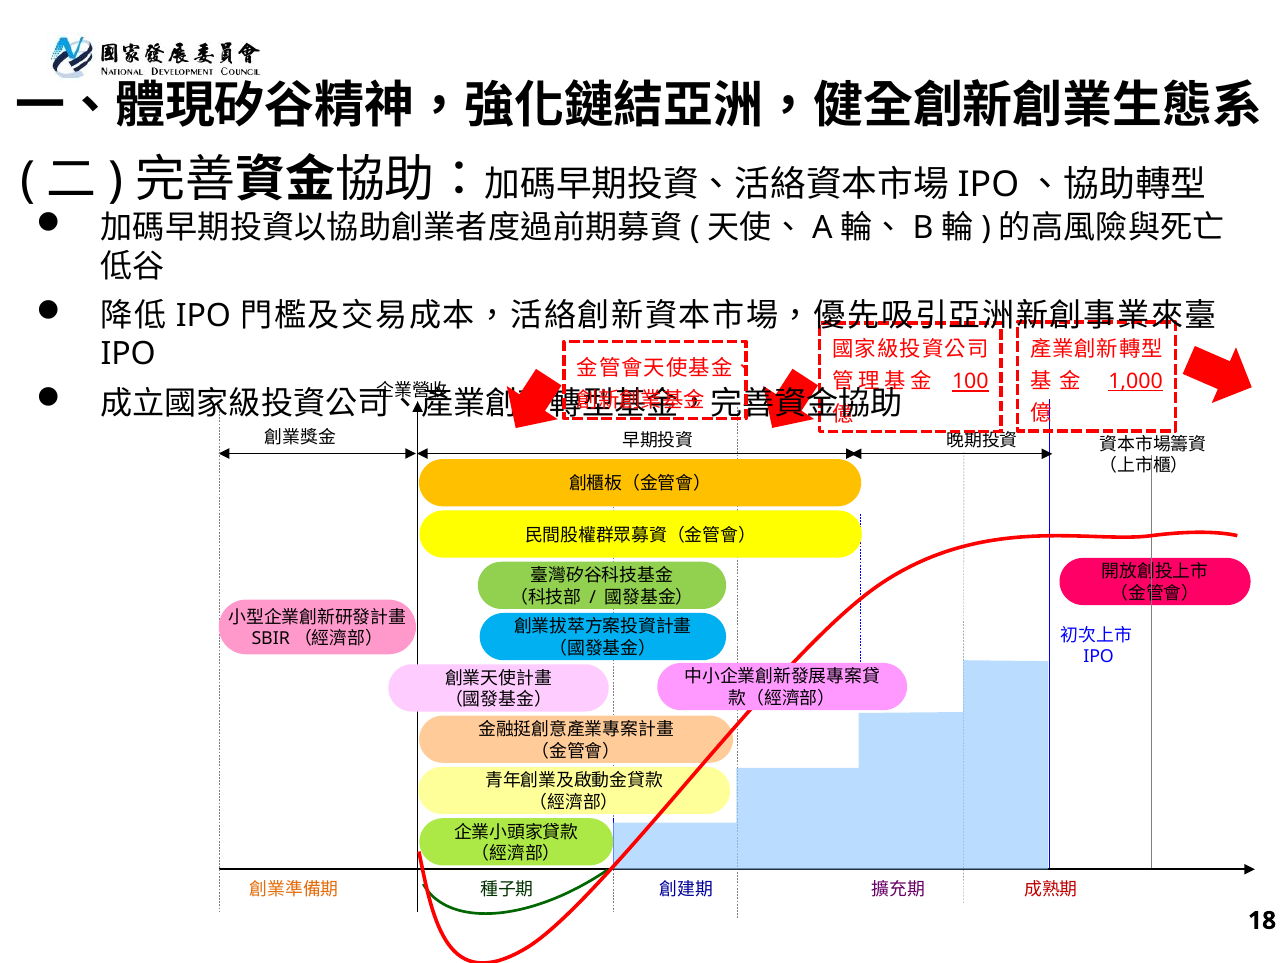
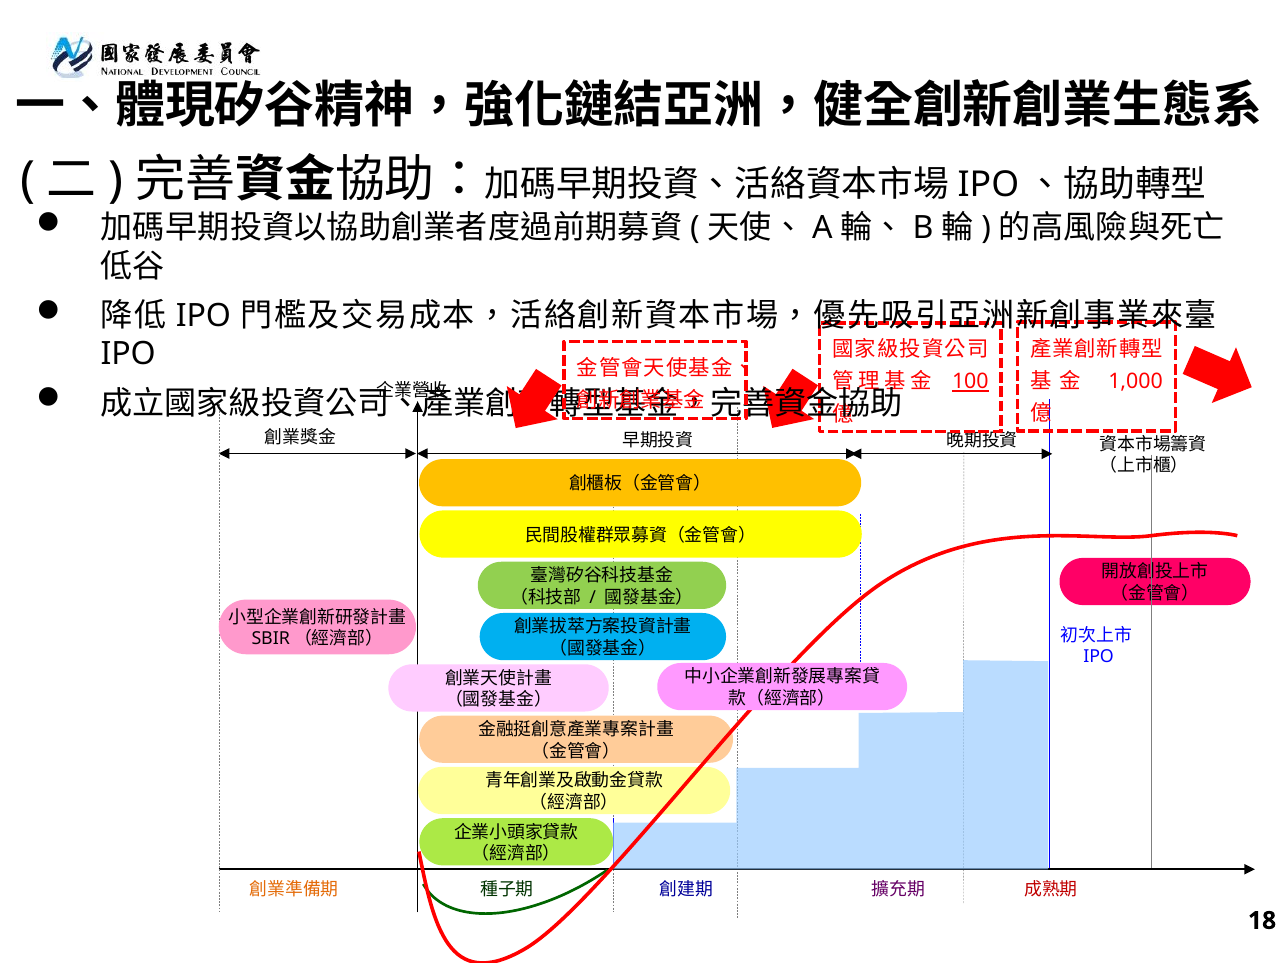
1,000 underline: present -> none (1136, 381)
